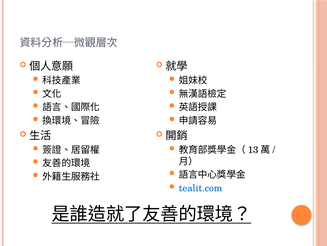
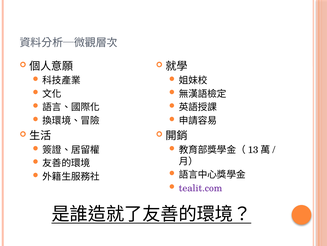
tealit.com colour: blue -> purple (201, 188)
